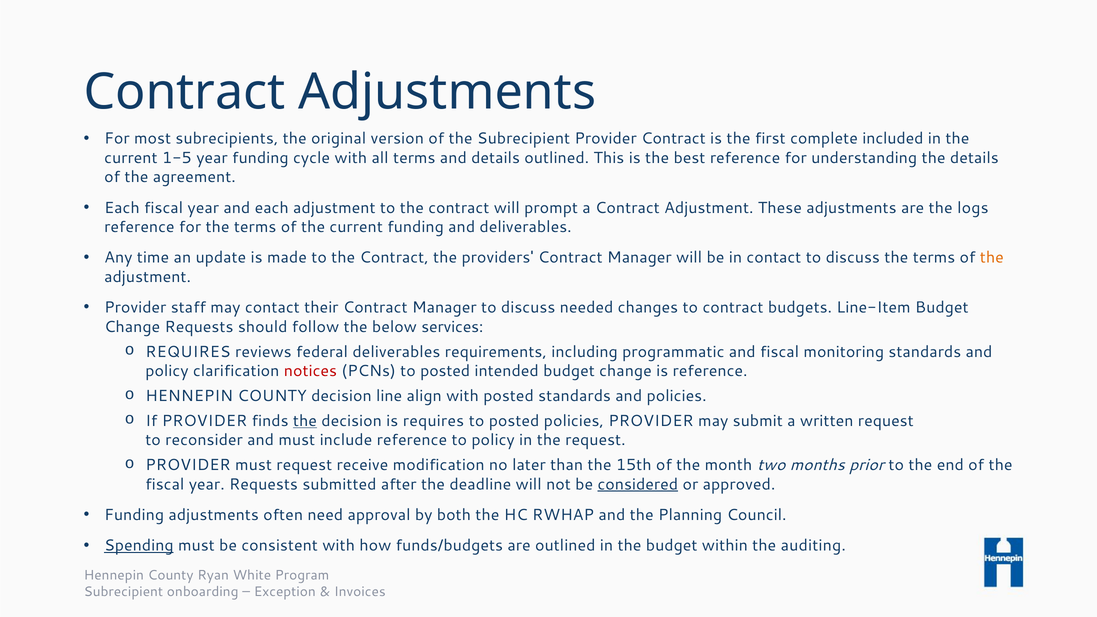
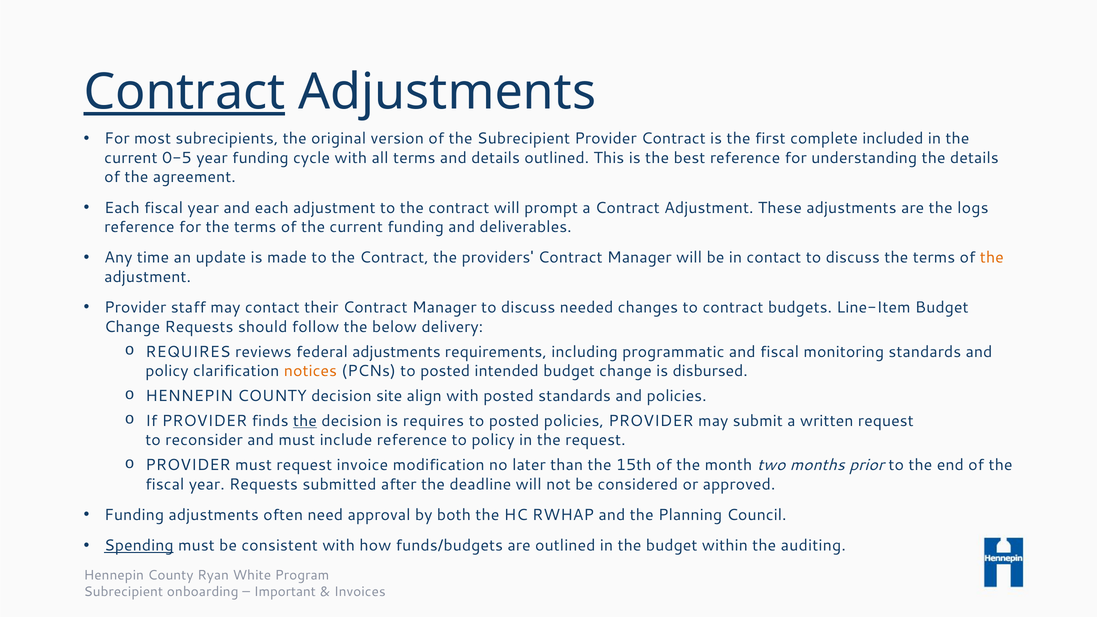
Contract underline: none -> present (184, 92)
1-5: 1-5 -> 0-5 (177, 158)
services: services -> delivery (452, 327)
federal deliverables: deliverables -> adjustments (396, 352)
notices colour: red -> orange (310, 371)
is reference: reference -> disbursed (710, 371)
line: line -> site (389, 396)
receive: receive -> invoice (362, 465)
considered underline: present -> none (638, 484)
Exception: Exception -> Important (285, 592)
